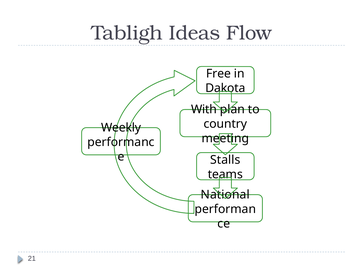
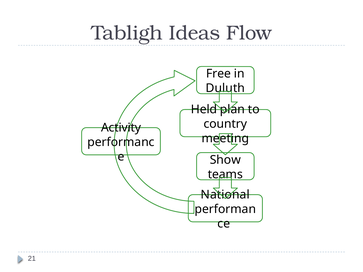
Dakota: Dakota -> Duluth (225, 88)
With: With -> Held (204, 110)
Weekly: Weekly -> Activity (121, 128)
Stalls: Stalls -> Show (225, 160)
